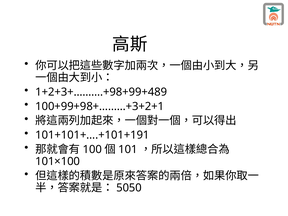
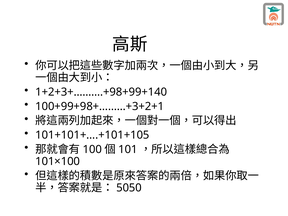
1+2+3+……….+98+99+489: 1+2+3+……….+98+99+489 -> 1+2+3+……….+98+99+140 (101, 92)
101+101+….+101+191: 101+101+….+101+191 -> 101+101+….+101+105 (92, 135)
